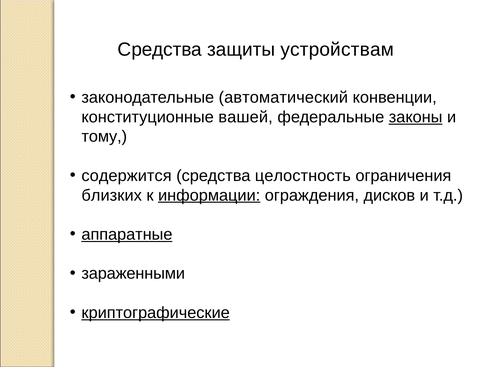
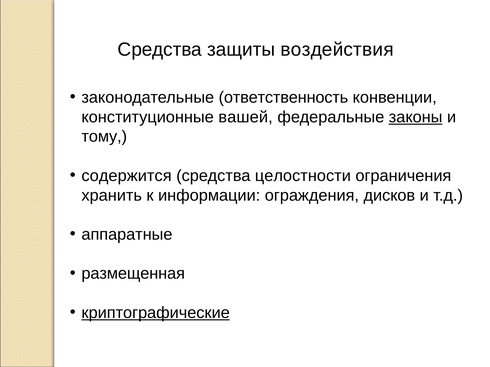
устройствам: устройствам -> воздействия (337, 50)
автоматический: автоматический -> ответственность (283, 98)
целостность: целостность -> целостности (303, 176)
близких: близких -> хранить (112, 196)
информации underline: present -> none (209, 196)
аппаратные underline: present -> none (127, 235)
зараженными: зараженными -> размещенная (133, 274)
